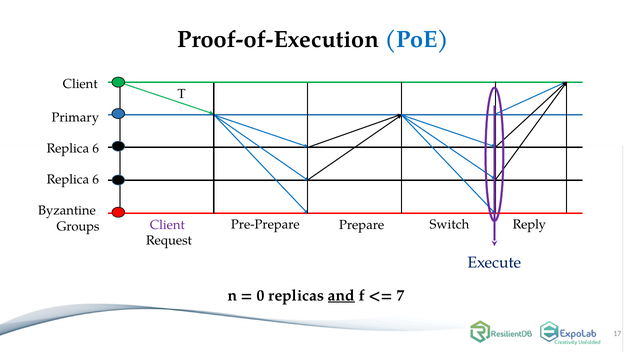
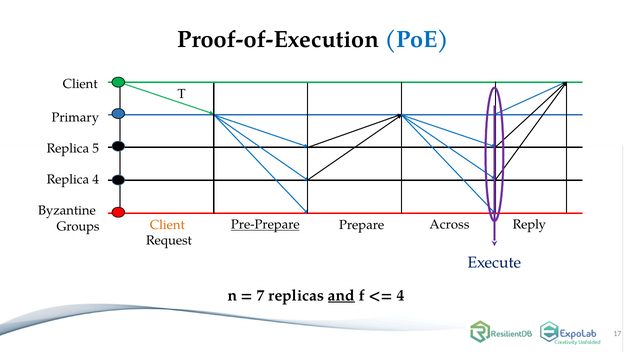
6: 6 -> 5 (96, 149)
6: 6 -> 4 (96, 180)
Pre-Prepare underline: none -> present (265, 225)
Switch: Switch -> Across (449, 225)
Client colour: purple -> orange (167, 225)
0: 0 -> 7 (261, 296)
7: 7 -> 4 (401, 296)
